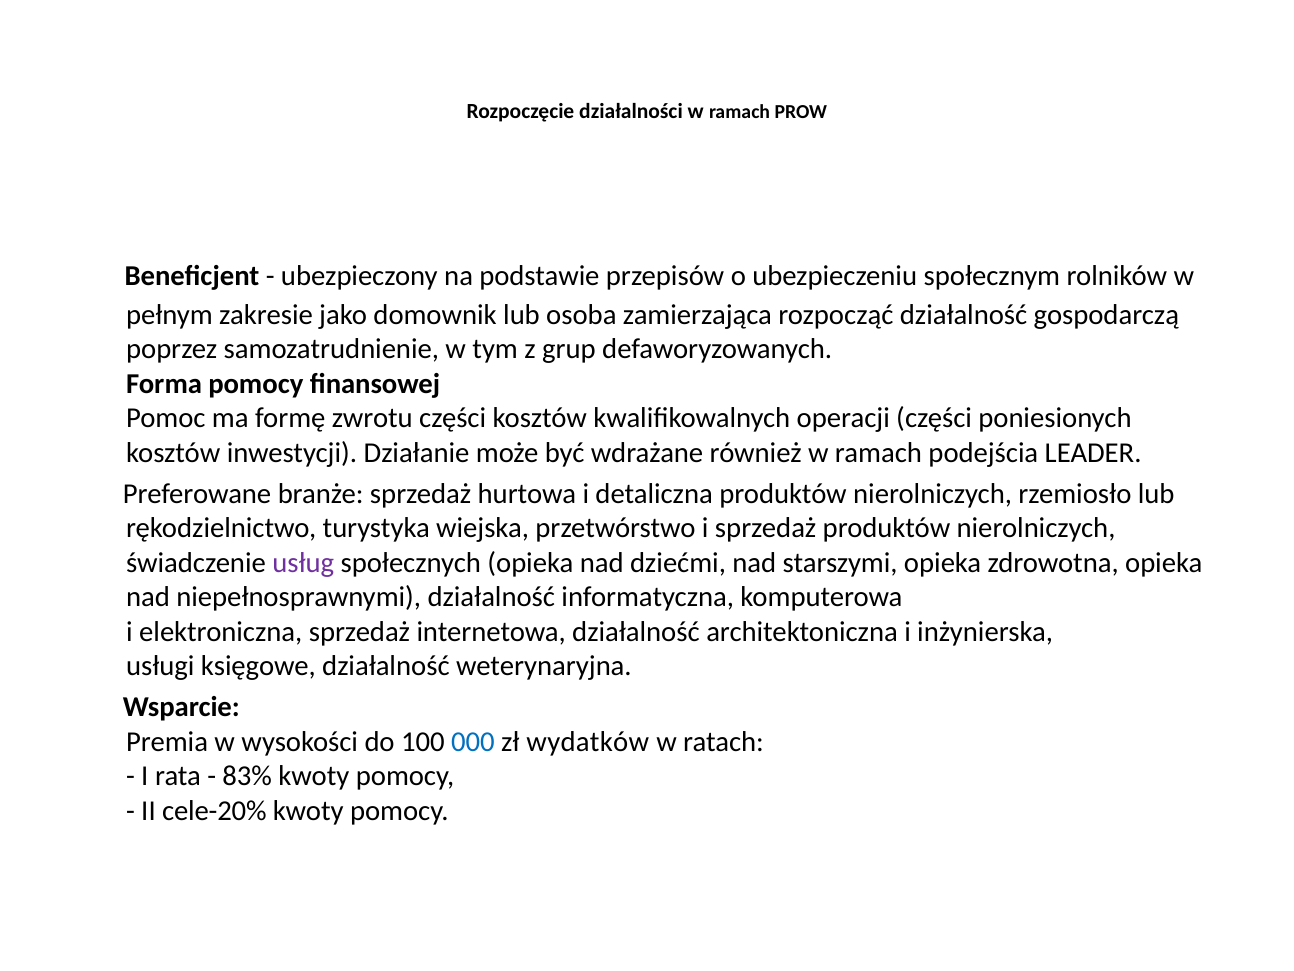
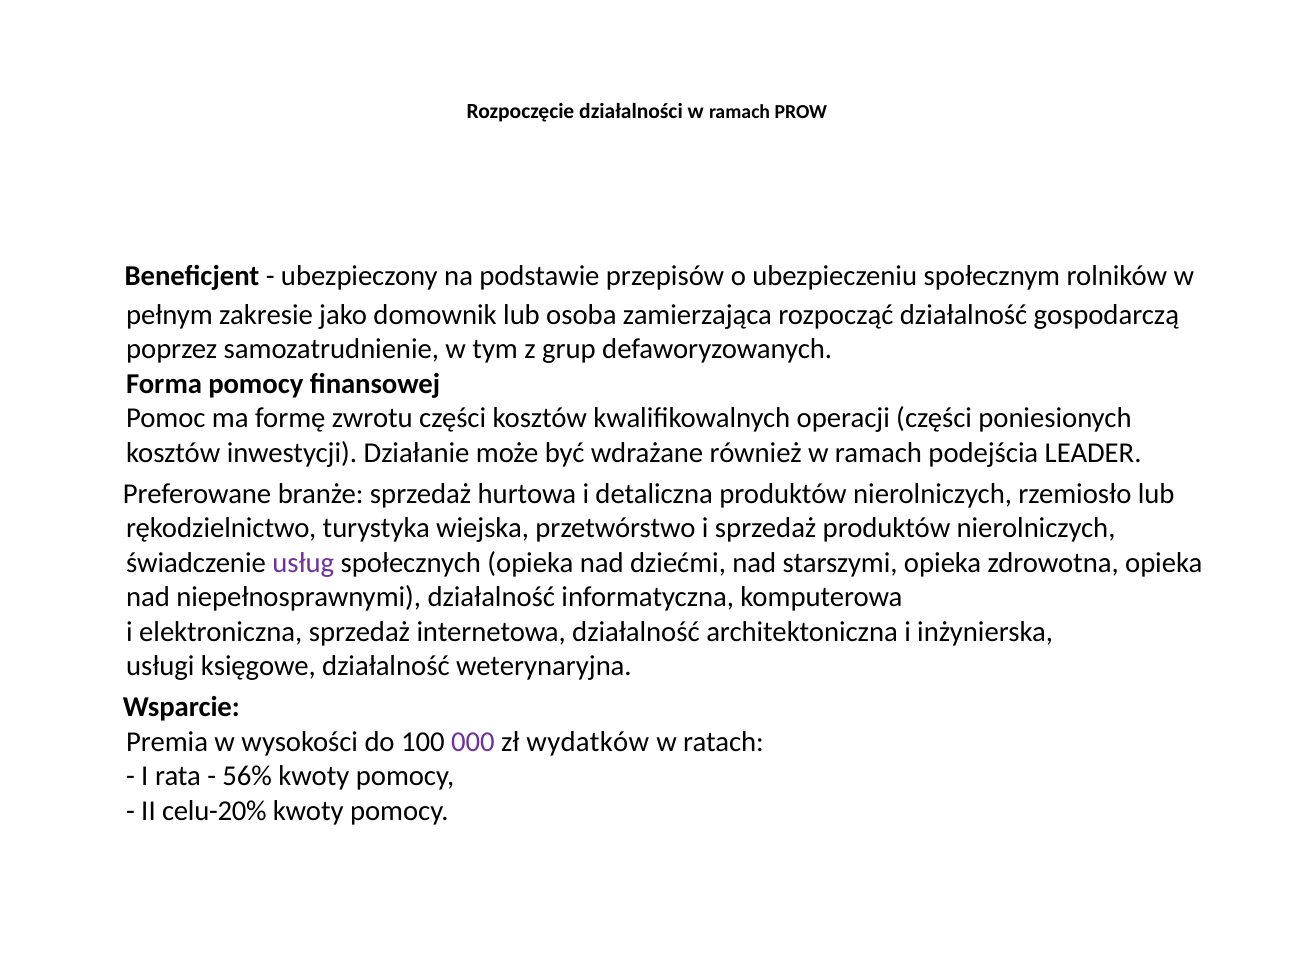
000 colour: blue -> purple (473, 742)
83%: 83% -> 56% (247, 776)
cele-20%: cele-20% -> celu-20% (214, 811)
